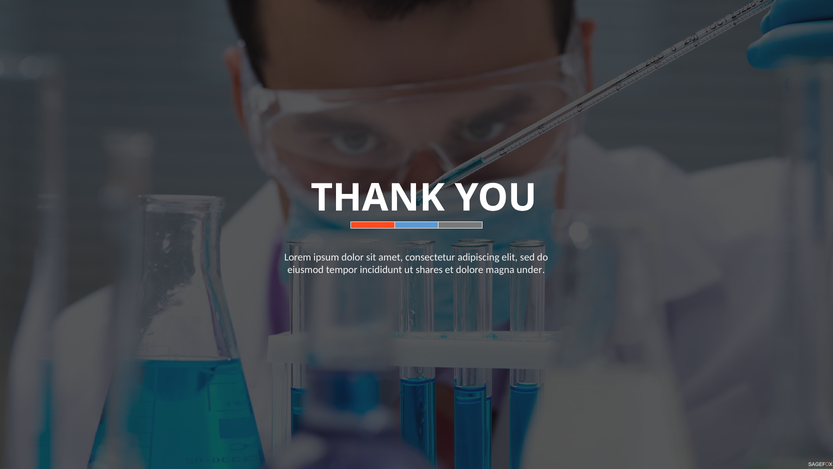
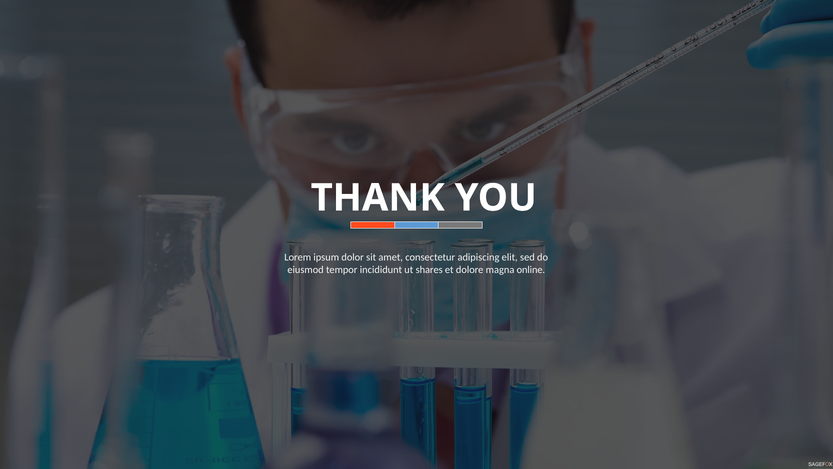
under: under -> online (531, 270)
